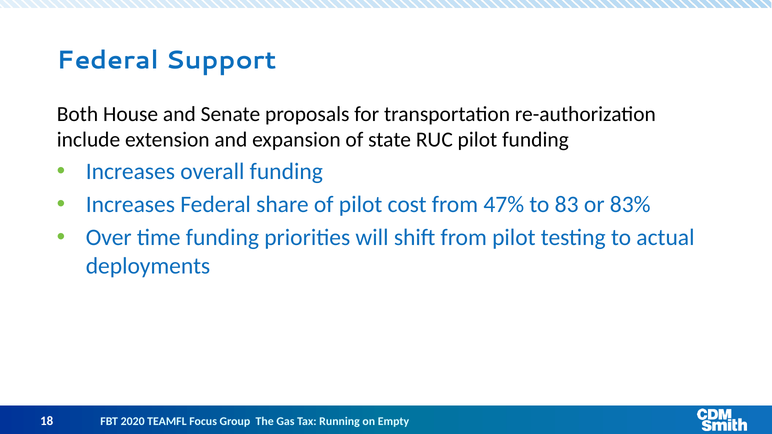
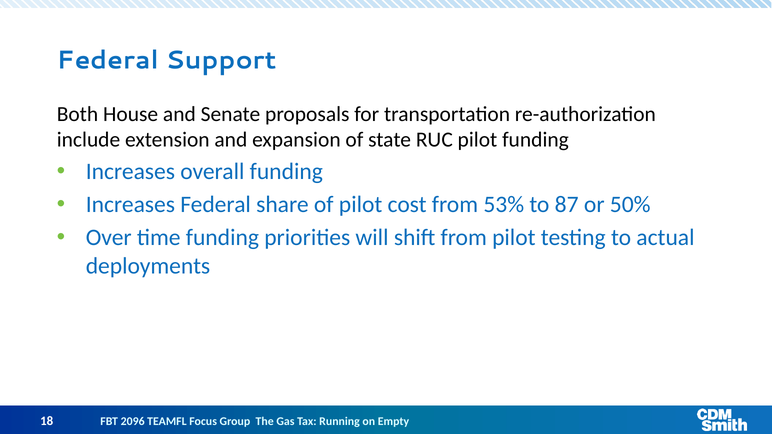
47%: 47% -> 53% (504, 205)
83: 83 -> 87 (567, 205)
83%: 83% -> 50% (630, 205)
2020: 2020 -> 2096 (133, 421)
